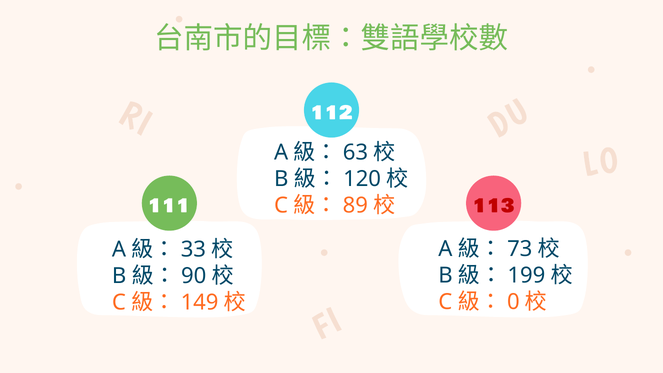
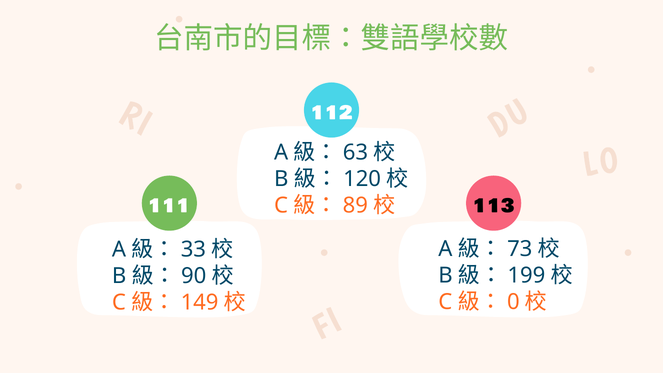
113 colour: red -> black (494, 206)
